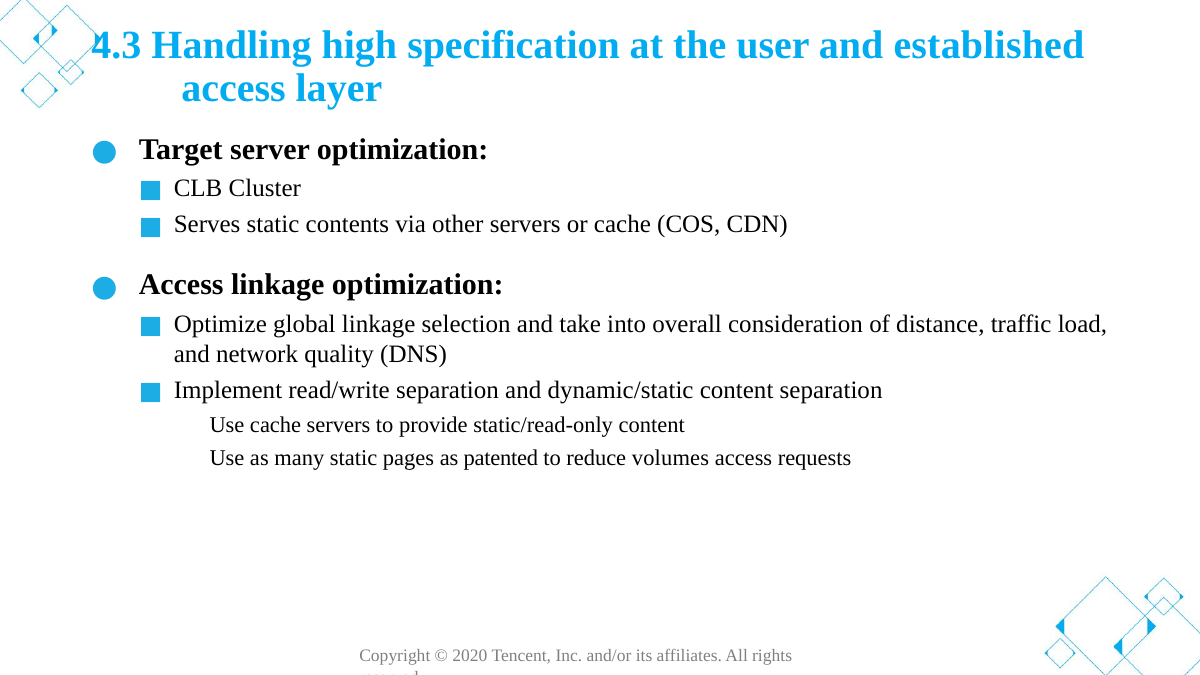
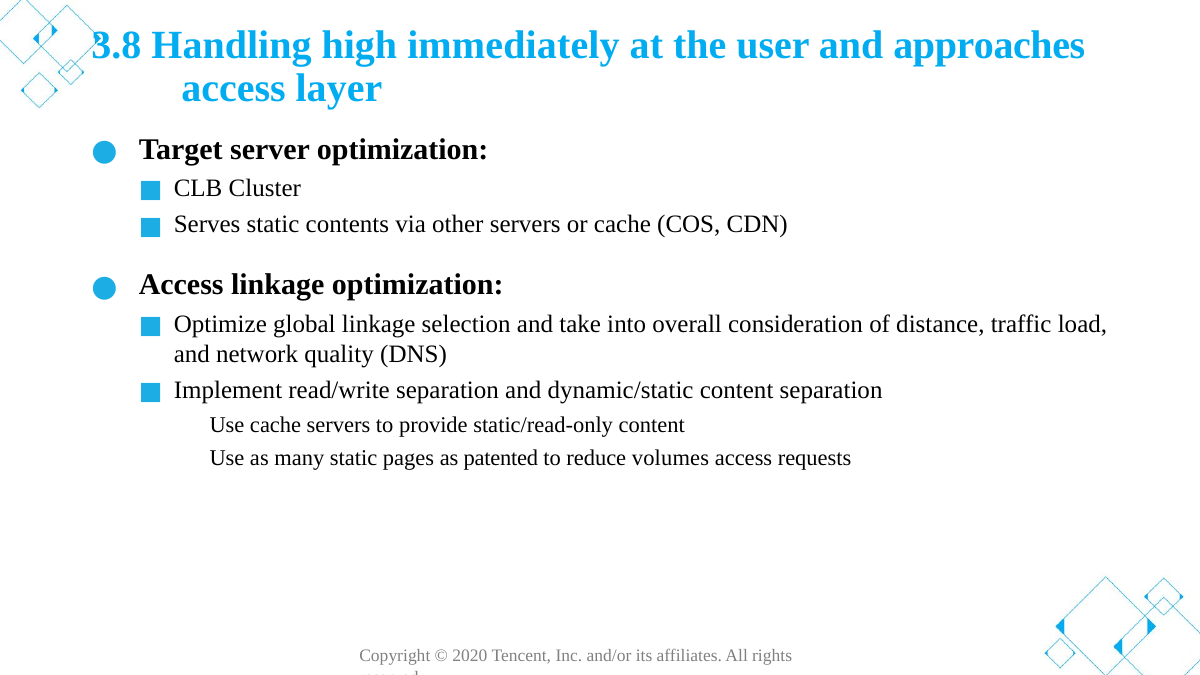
4.3: 4.3 -> 3.8 (116, 45)
specification: specification -> immediately (513, 45)
established: established -> approaches (989, 45)
